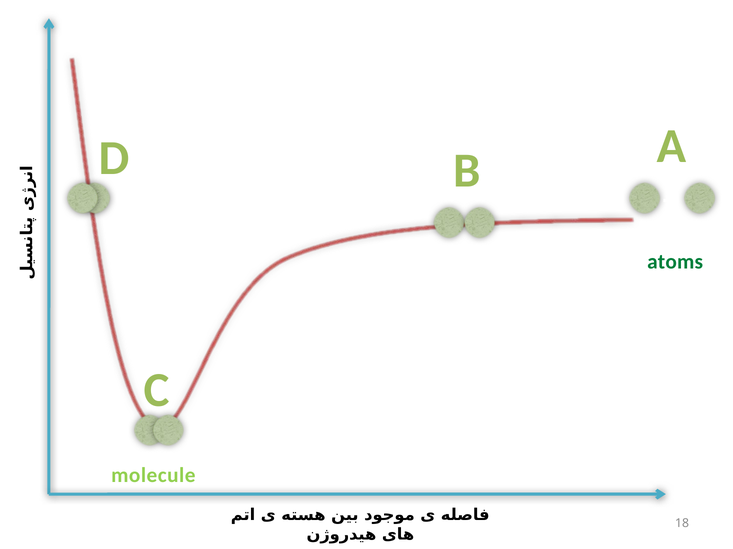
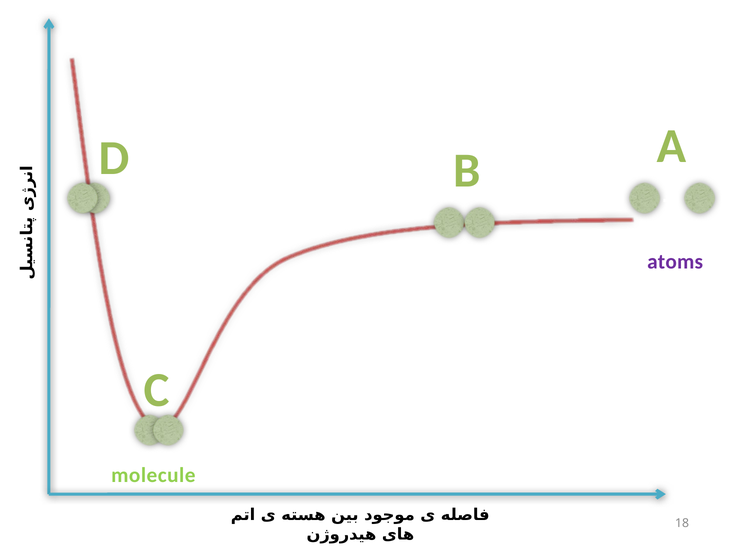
atoms colour: green -> purple (675, 262)
